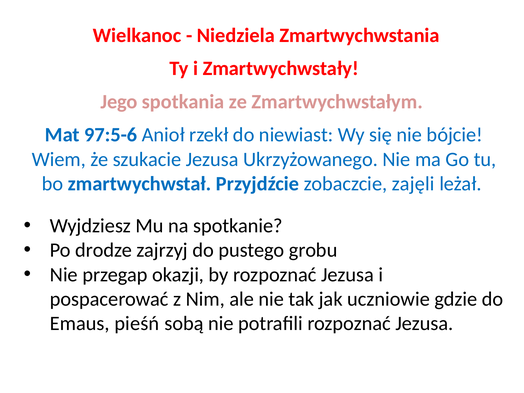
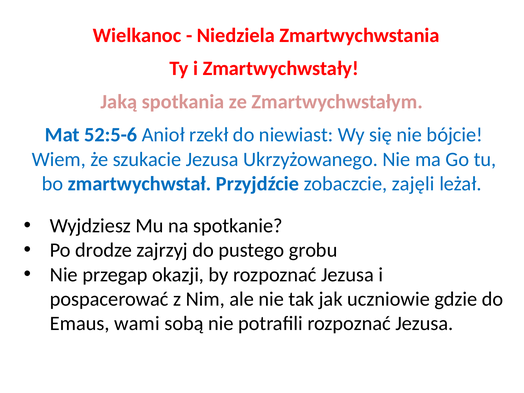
Jego: Jego -> Jaką (119, 102)
97:5-6: 97:5-6 -> 52:5-6 (111, 135)
pieśń: pieśń -> wami (137, 324)
